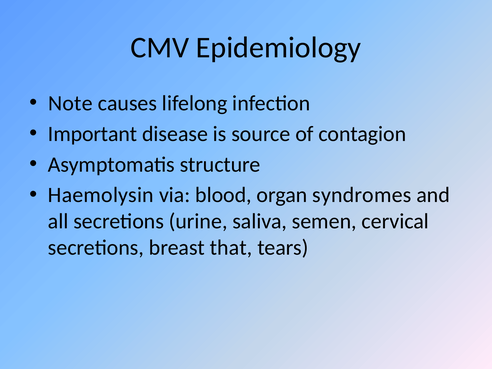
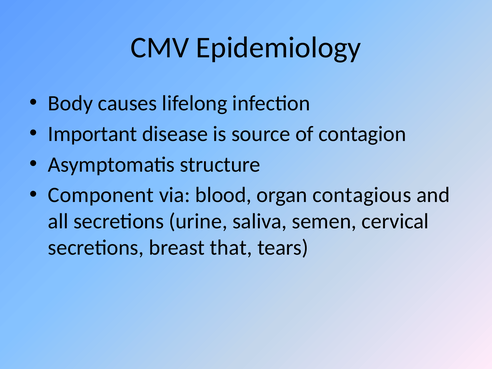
Note: Note -> Body (70, 103)
Haemolysin: Haemolysin -> Component (101, 195)
syndromes: syndromes -> contagious (362, 195)
